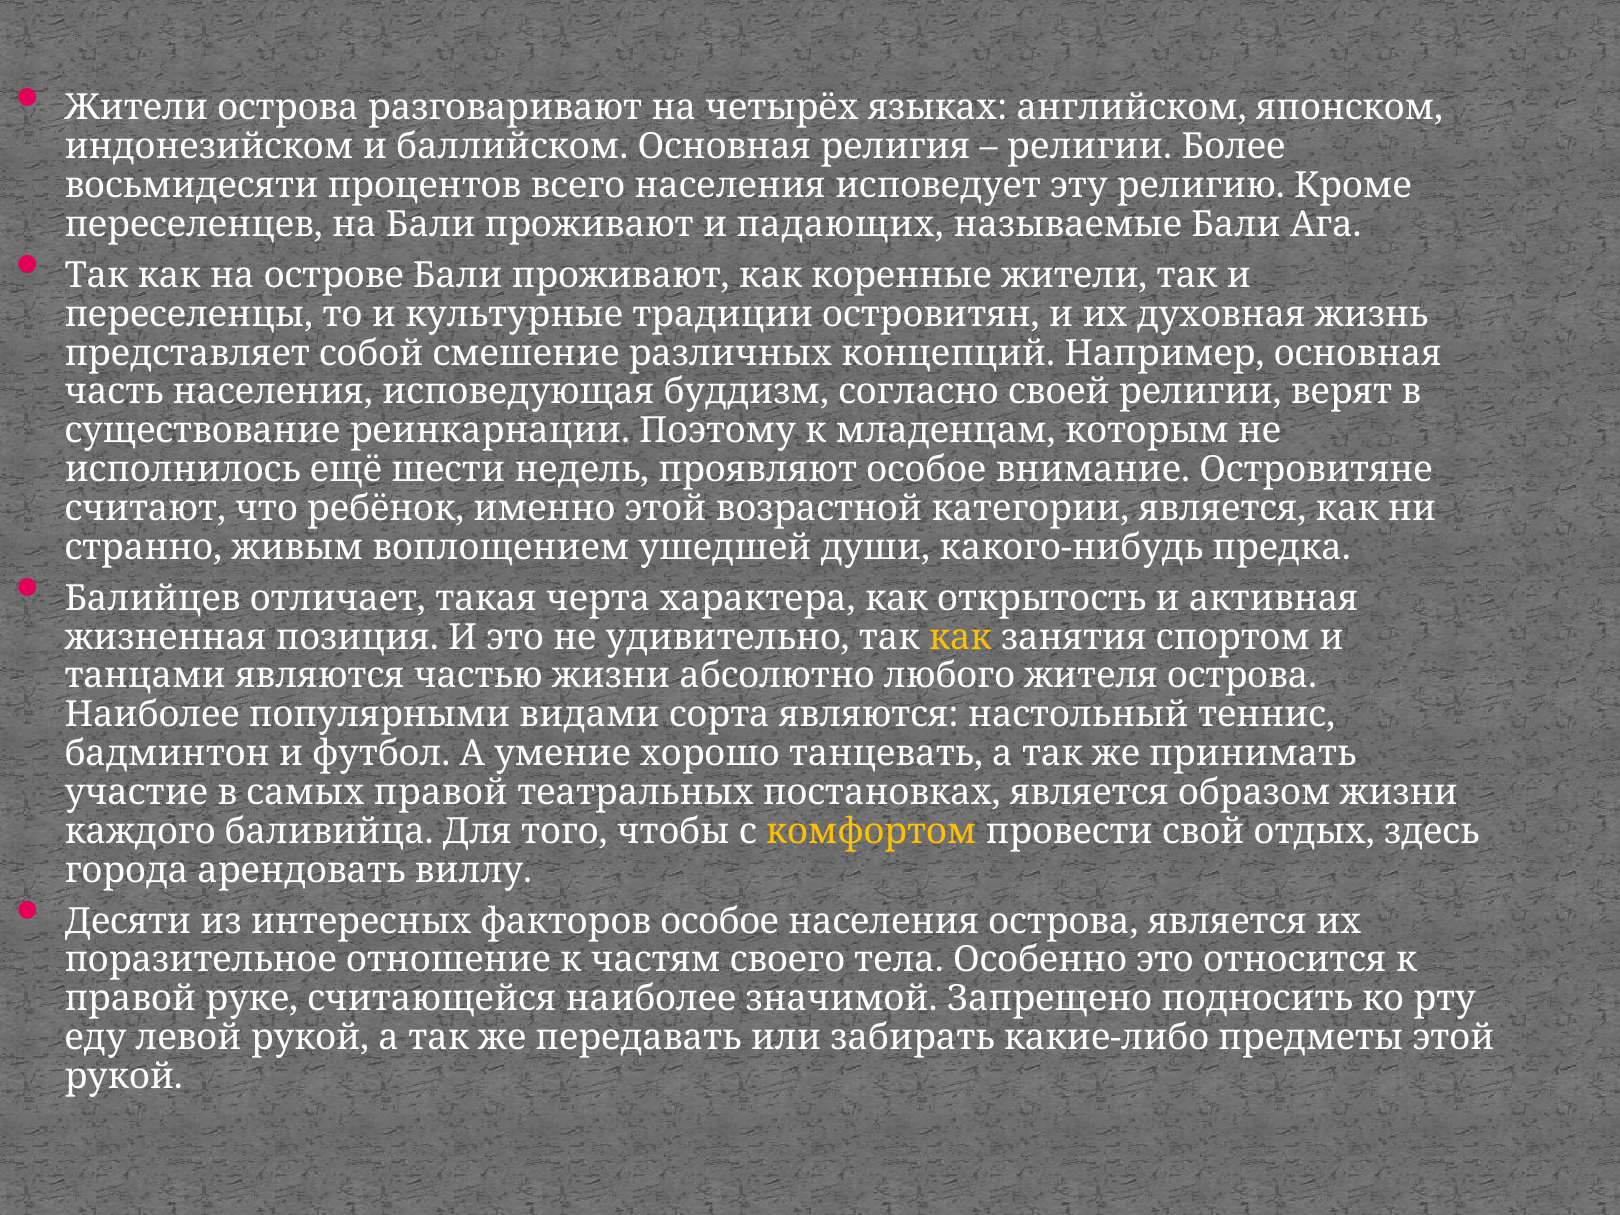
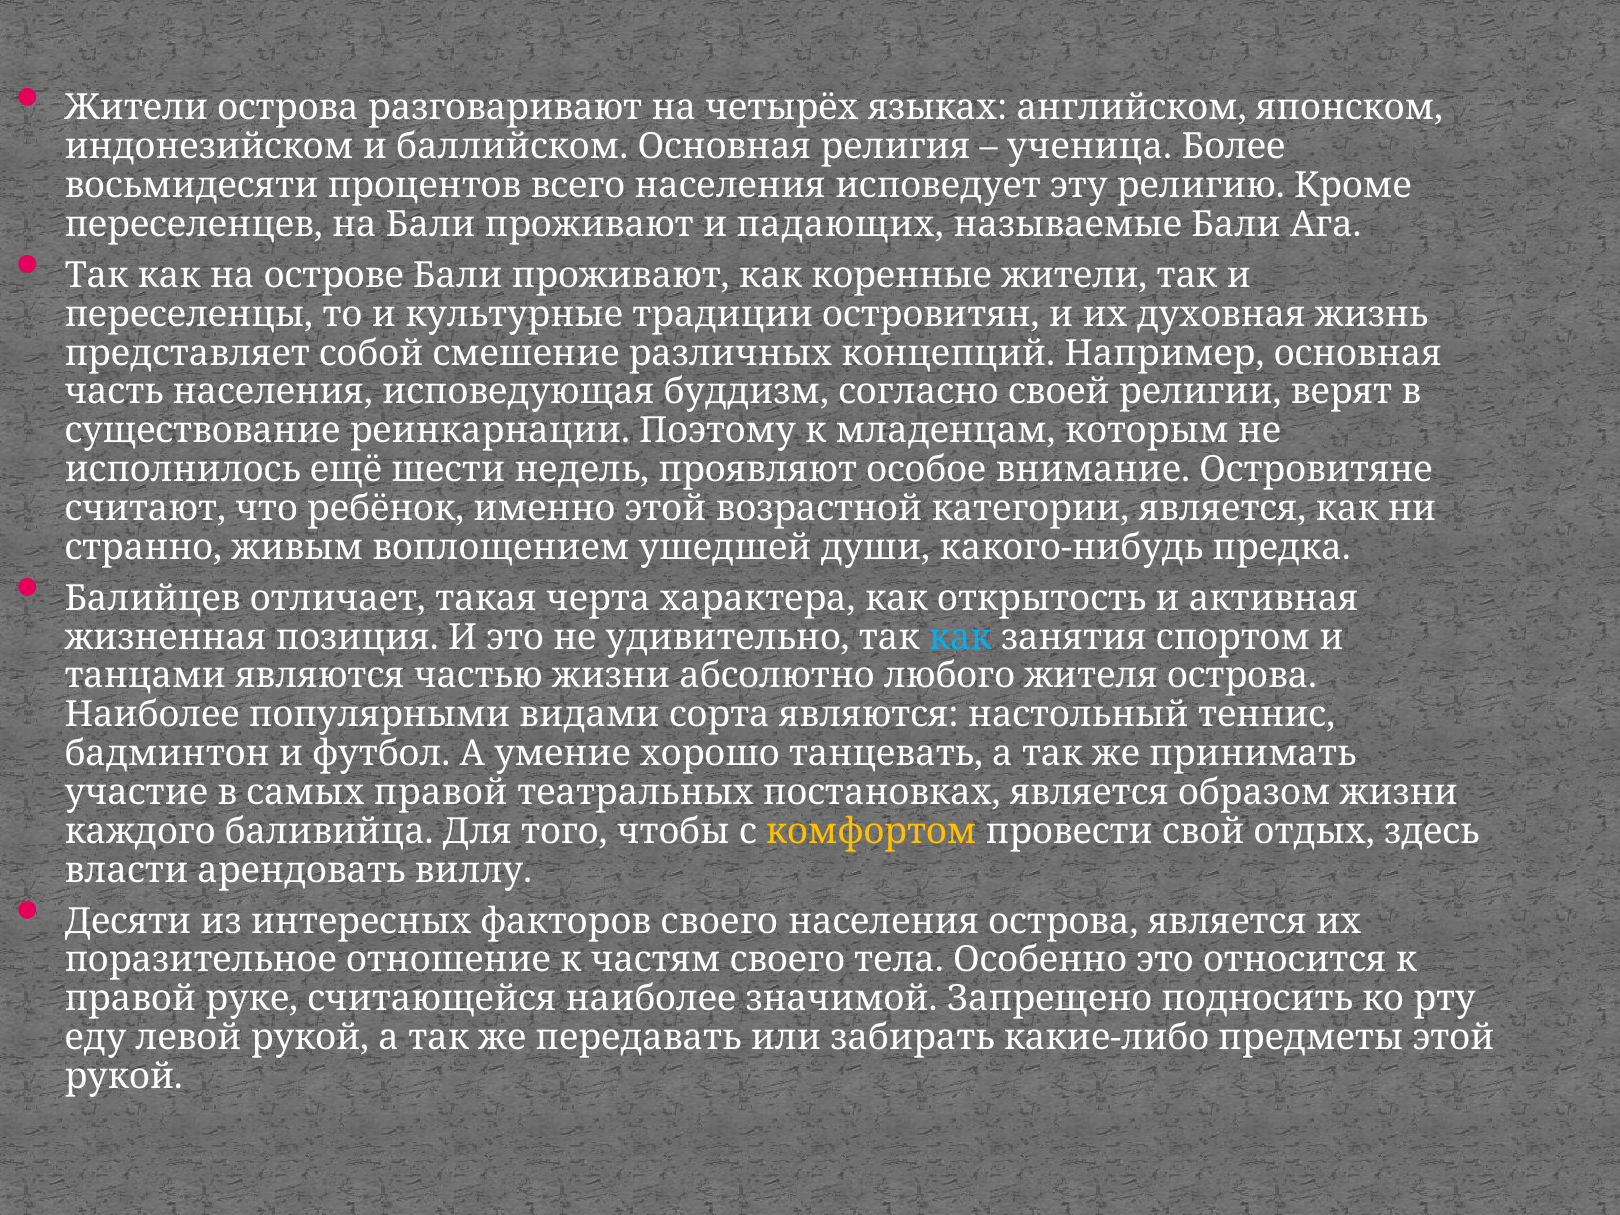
религии: религии -> ученица (1090, 147)
как colour: yellow -> light blue (960, 637)
города: города -> власти (126, 870)
факторов особое: особое -> своего (719, 921)
